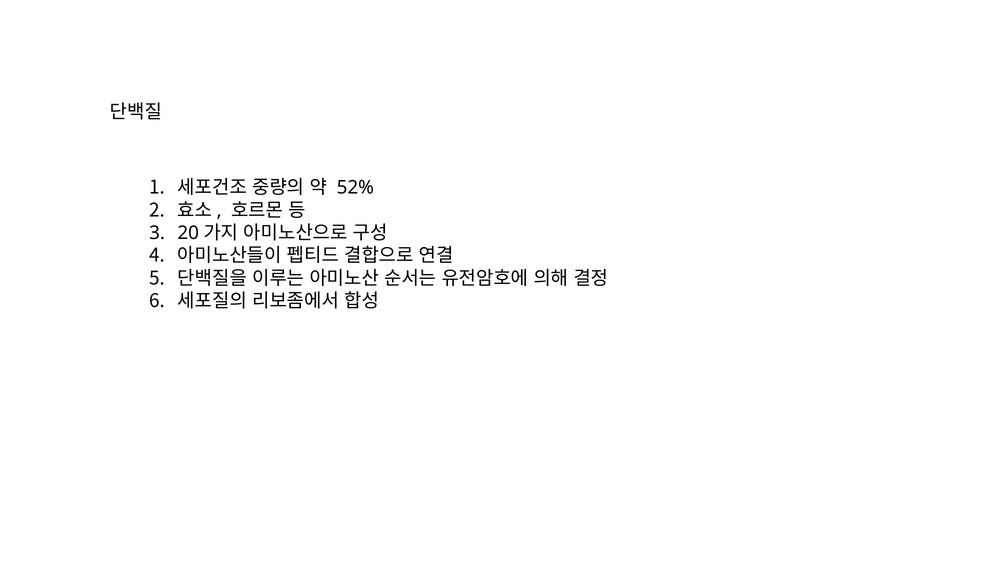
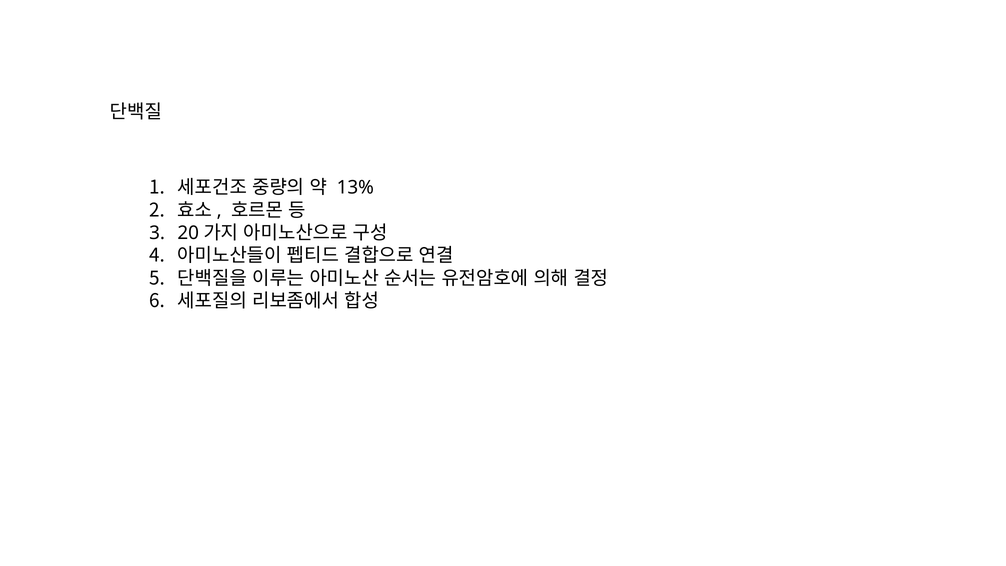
52%: 52% -> 13% (355, 188)
